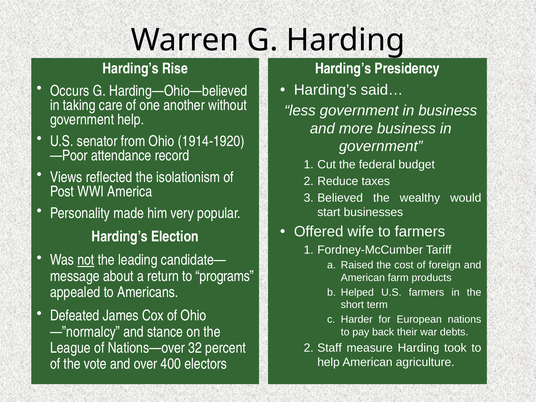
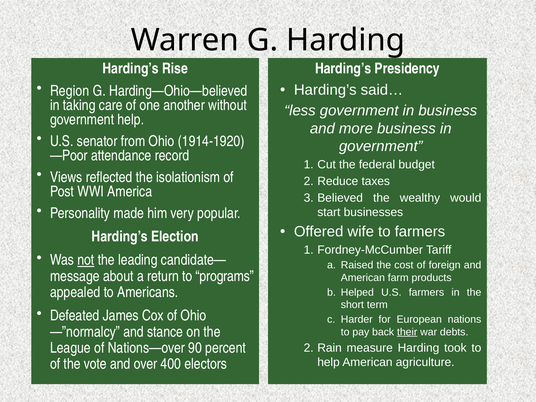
Occurs: Occurs -> Region (70, 91)
their underline: none -> present (407, 332)
32: 32 -> 90 (195, 348)
Staff: Staff -> Rain (330, 348)
